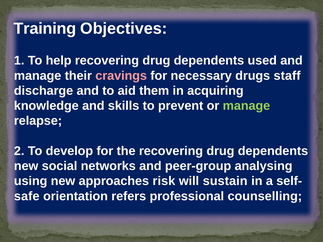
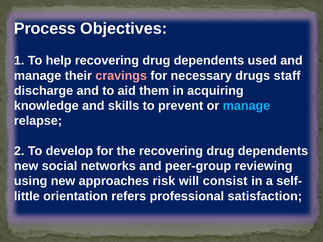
Training: Training -> Process (45, 29)
manage colour: light green -> light blue (246, 106)
analysing: analysing -> reviewing (264, 166)
sustain: sustain -> consist (225, 181)
safe: safe -> little (27, 196)
counselling: counselling -> satisfaction (265, 196)
